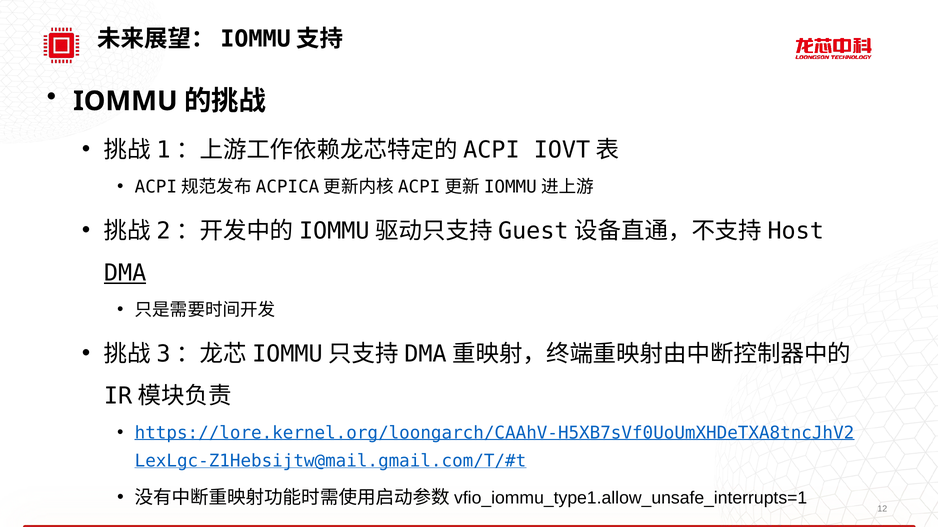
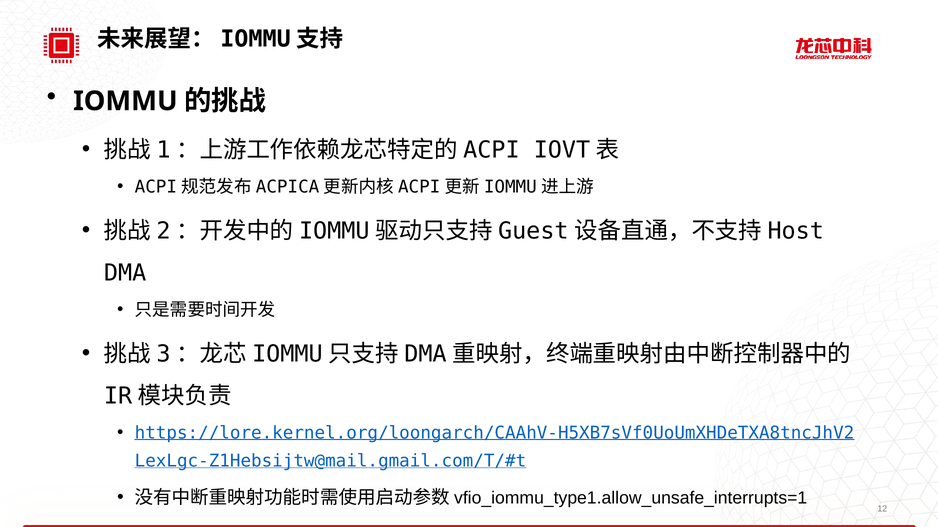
DMA underline: present -> none (125, 273)
